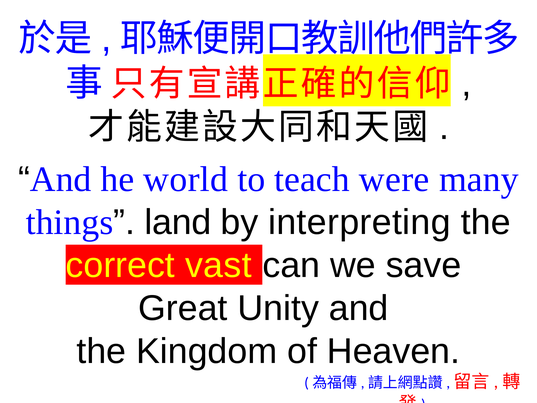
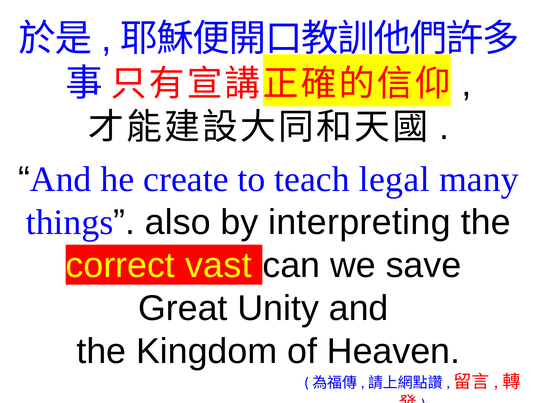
world: world -> create (186, 179)
were: were -> legal (394, 179)
land: land -> also (178, 222)
